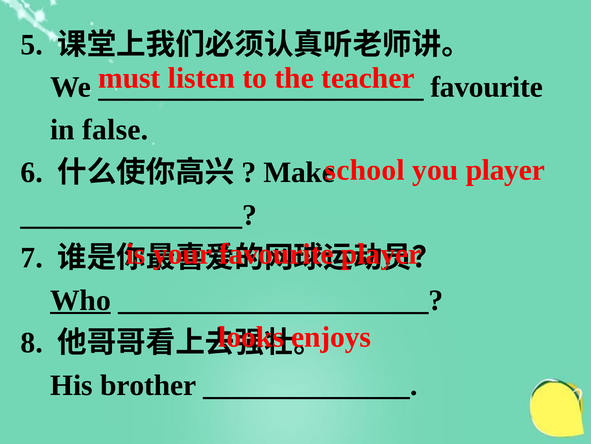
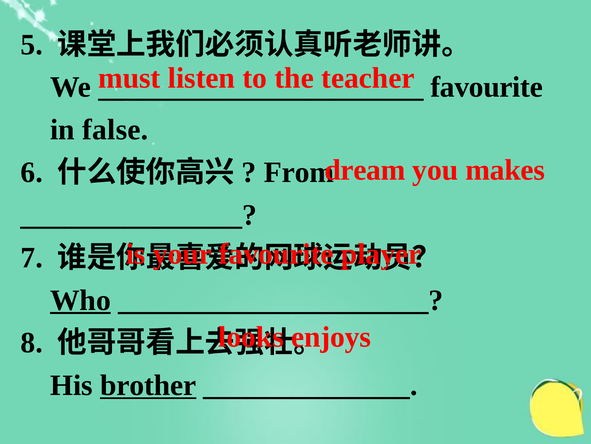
school: school -> dream (365, 170)
you player: player -> makes (505, 170)
Make: Make -> From (299, 172)
brother underline: none -> present (148, 385)
